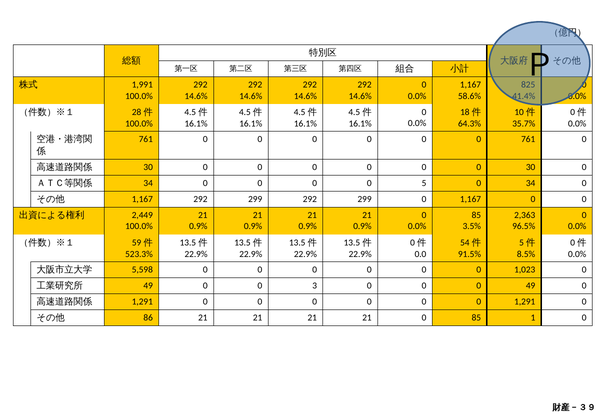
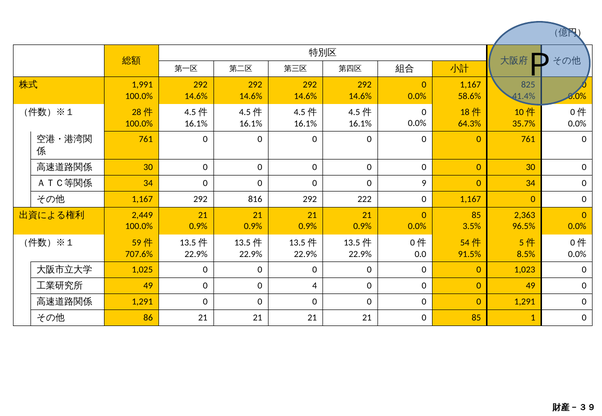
5: 5 -> 9 (424, 183)
1,167 292 299: 299 -> 816 (255, 199)
299: 299 -> 222 (365, 199)
523.3%: 523.3% -> 707.6% (139, 254)
5,598: 5,598 -> 1,025 (142, 270)
3: 3 -> 4 (315, 286)
